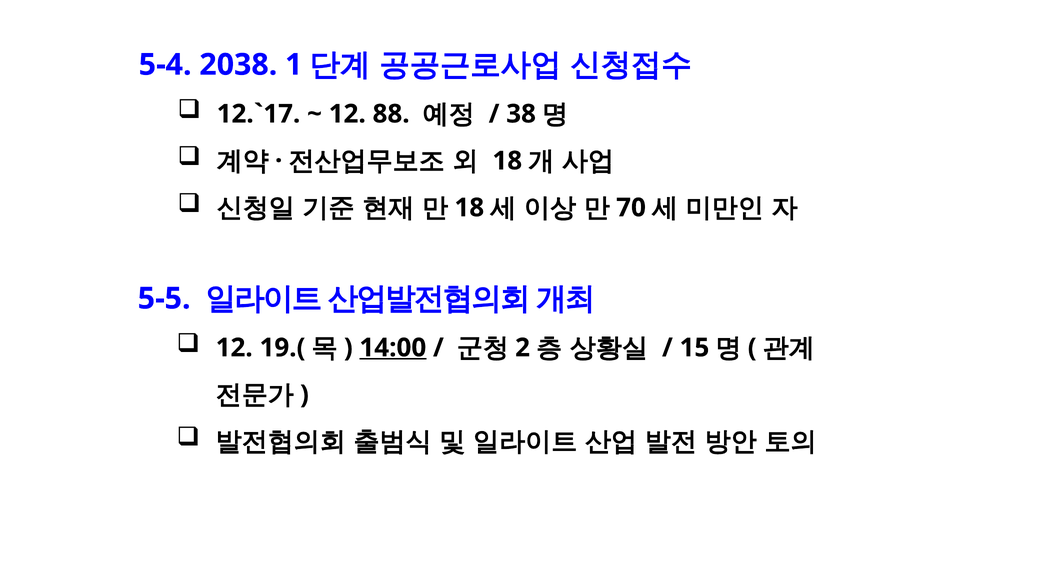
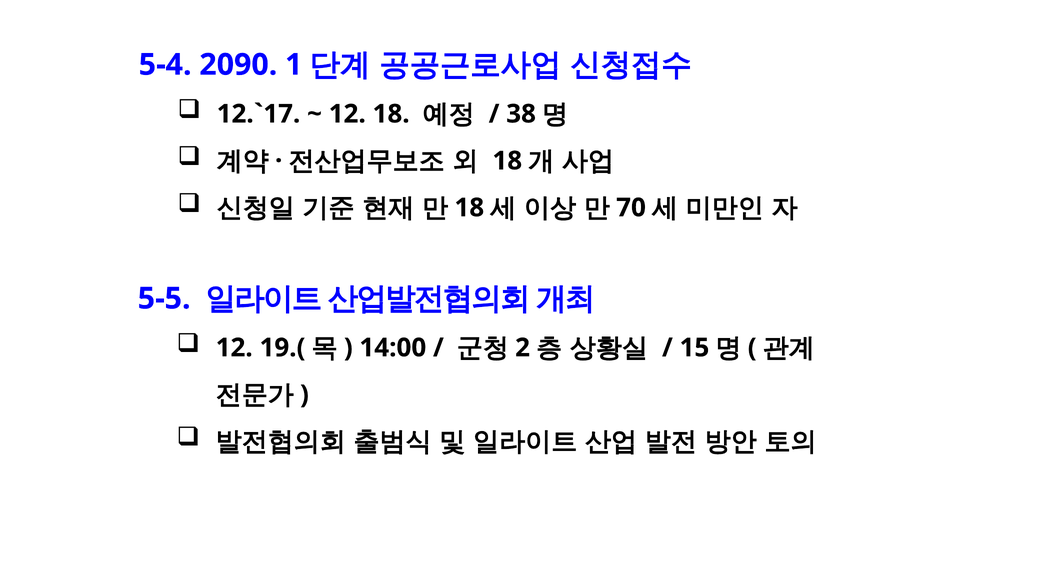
2038: 2038 -> 2090 (238, 65)
12 88: 88 -> 18 (391, 114)
14:00 underline: present -> none (393, 347)
